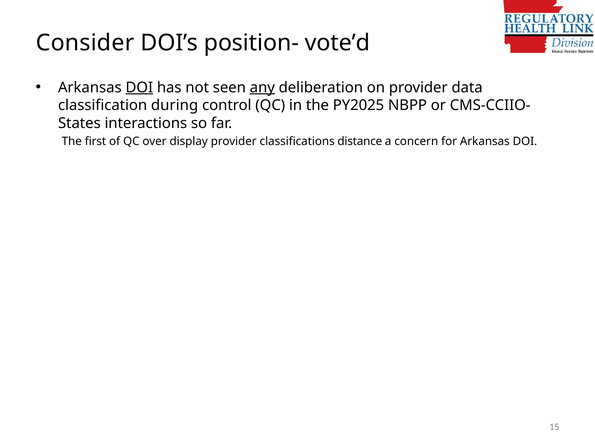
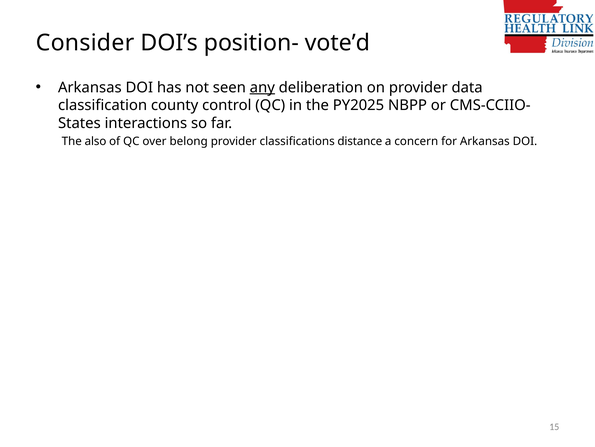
DOI underline: present -> none (139, 87)
during: during -> county (175, 105)
first: first -> also (95, 141)
display: display -> belong (189, 141)
